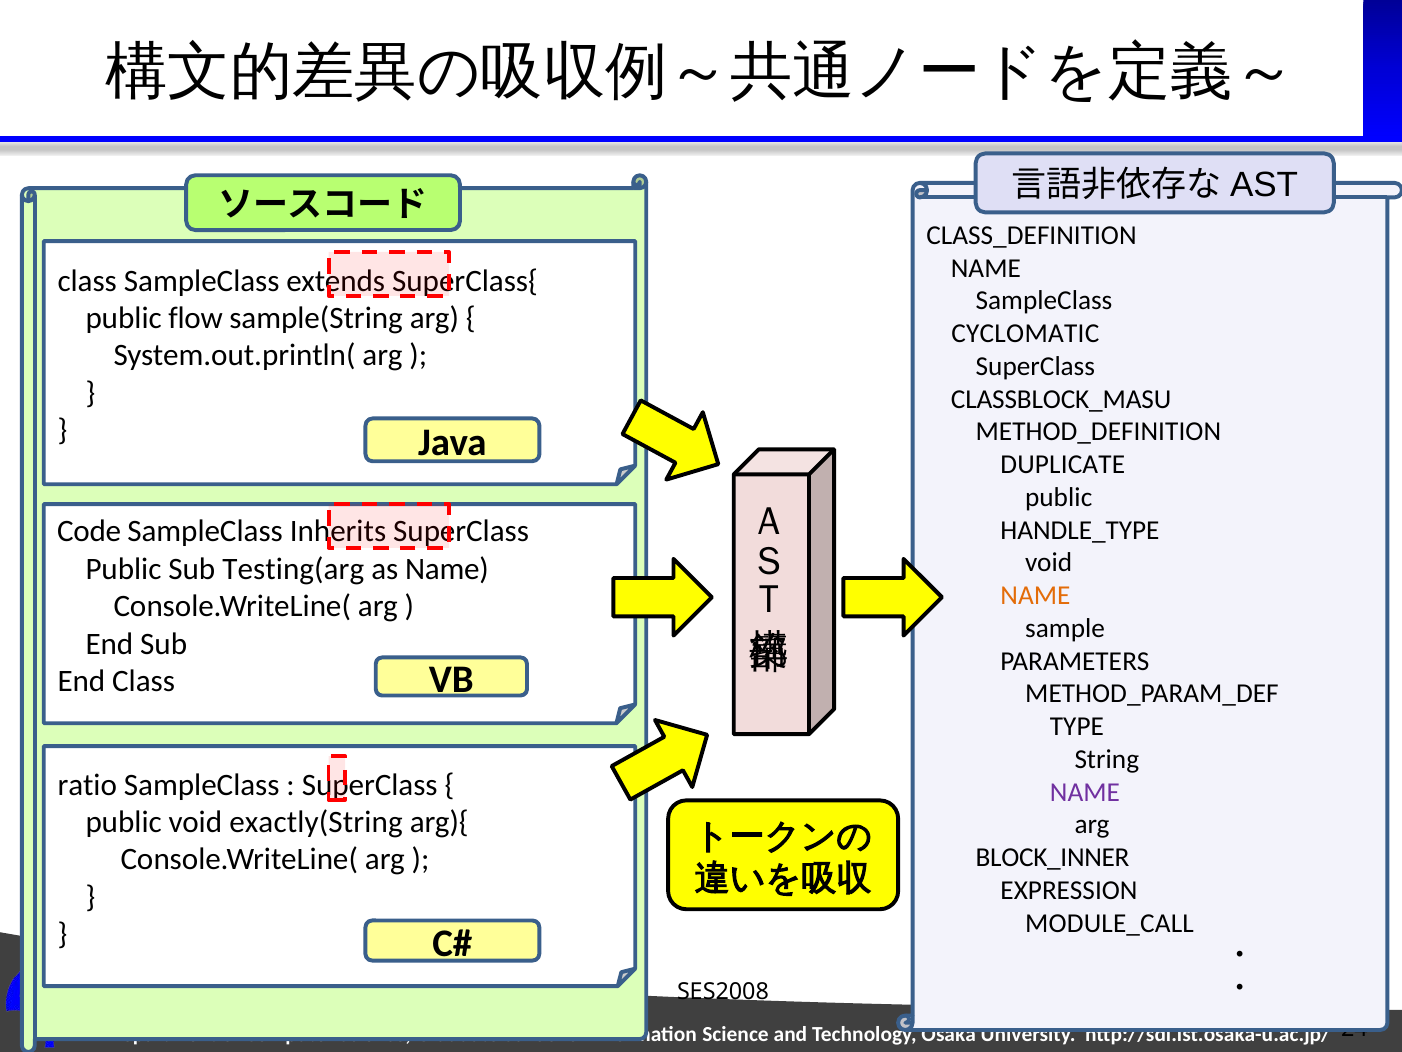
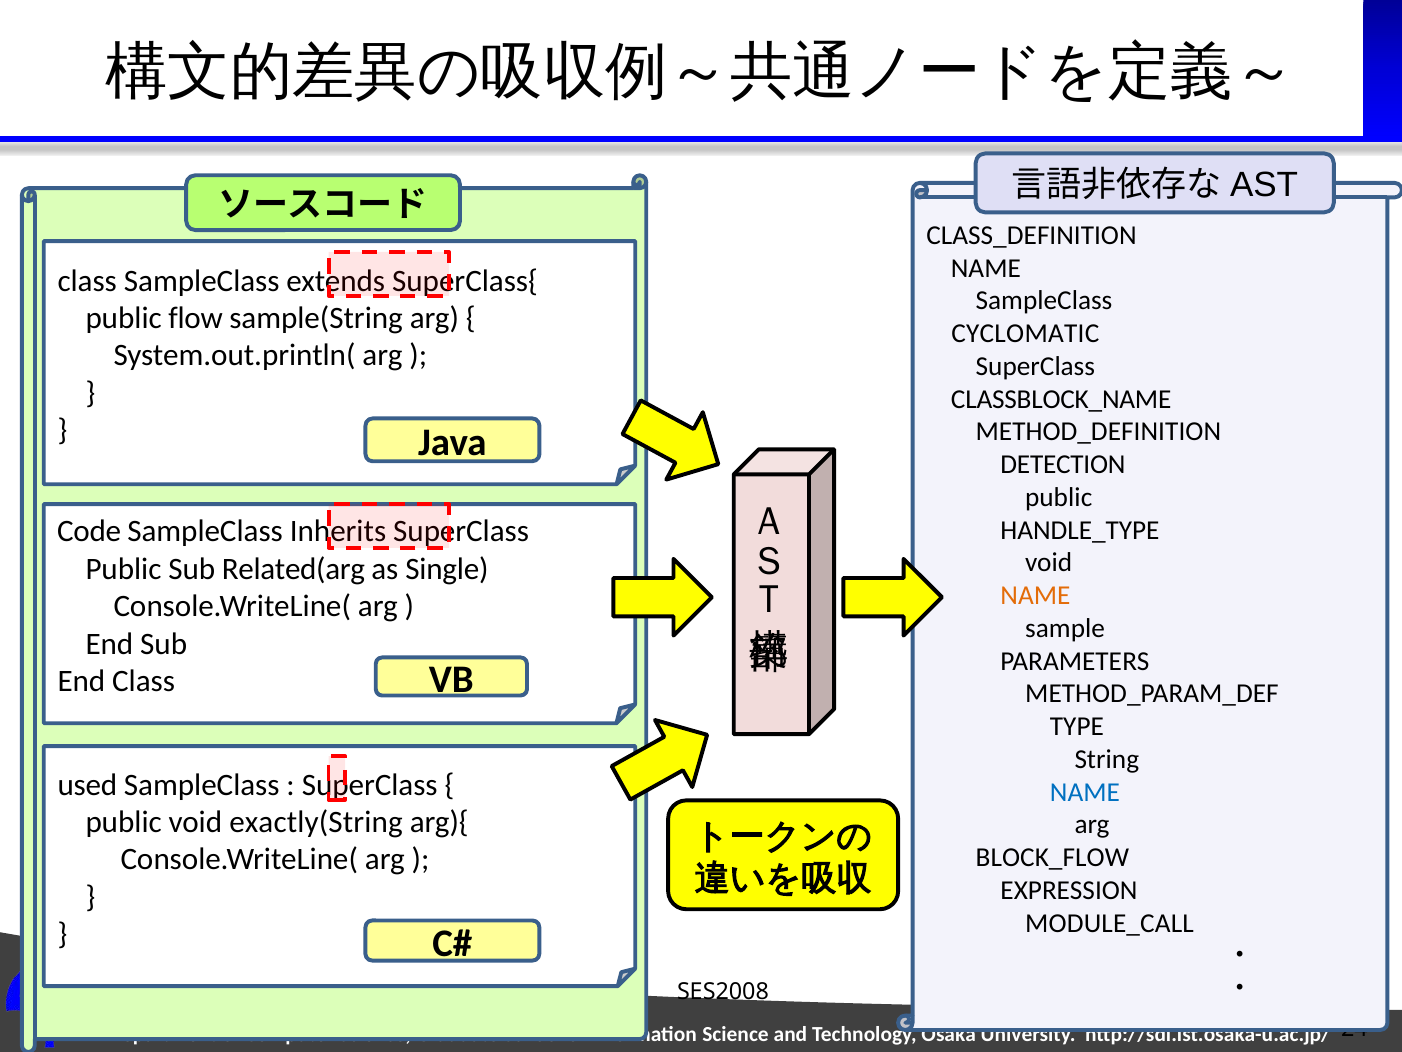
CLASSBLOCK_MASU: CLASSBLOCK_MASU -> CLASSBLOCK_NAME (1061, 399)
DUPLICATE: DUPLICATE -> DETECTION (1063, 464)
Testing(arg: Testing(arg -> Related(arg (293, 569)
as Name: Name -> Single (447, 569)
ratio: ratio -> used (87, 784)
NAME colour: purple -> blue (1085, 792)
BLOCK_INNER: BLOCK_INNER -> BLOCK_FLOW (1052, 857)
